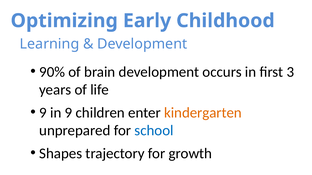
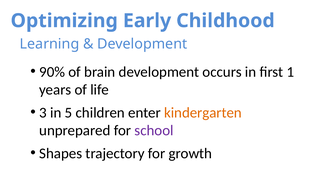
3: 3 -> 1 (290, 72)
9: 9 -> 3 (43, 113)
in 9: 9 -> 5 (69, 113)
school colour: blue -> purple (154, 131)
